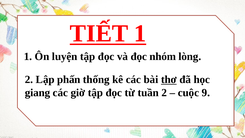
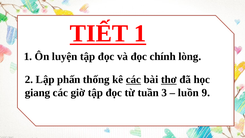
nhóm: nhóm -> chính (163, 56)
các underline: none -> present (133, 79)
tuần 2: 2 -> 3 (164, 93)
cuộc: cuộc -> luồn (188, 93)
